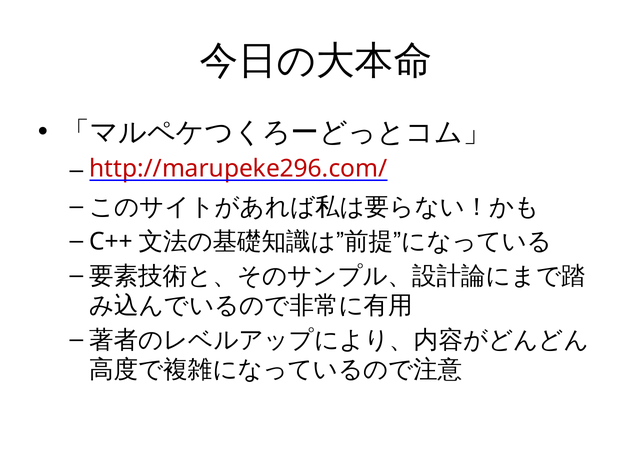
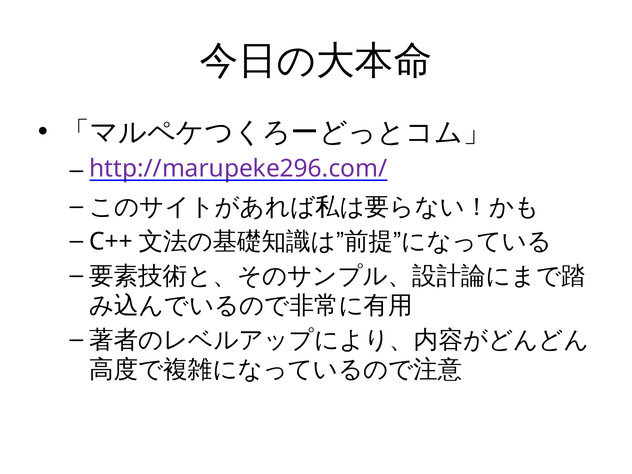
http://marupeke296.com/ colour: red -> purple (238, 169)
